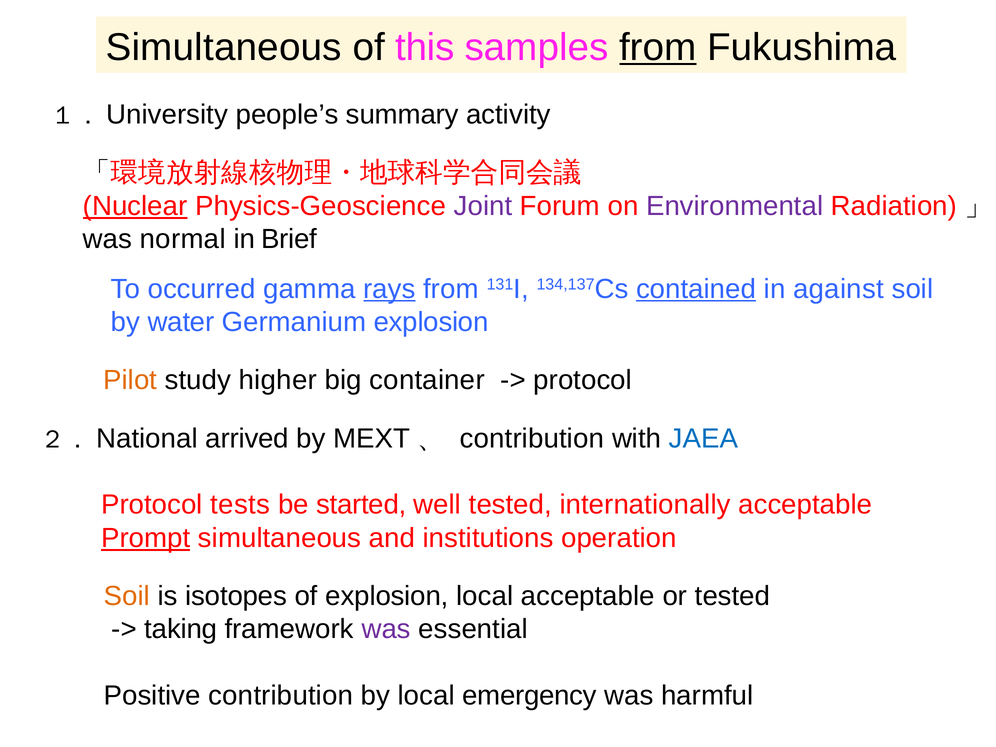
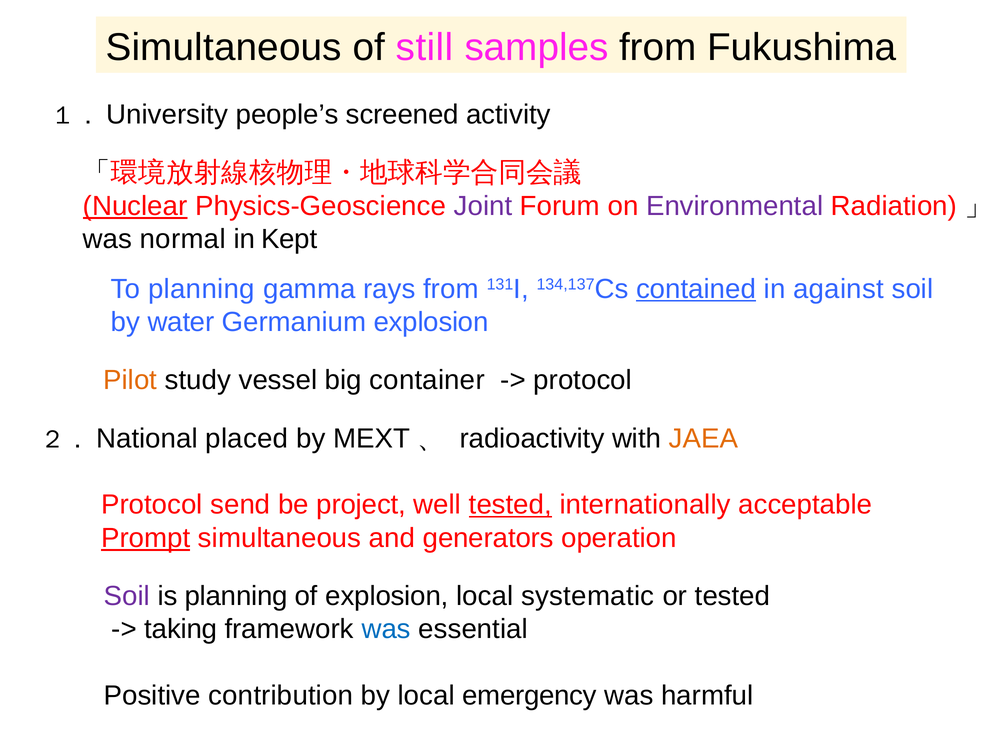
this: this -> still (425, 47)
from underline: present -> none (658, 47)
summary: summary -> screened (402, 115)
Brief: Brief -> Kept (289, 239)
To occurred: occurred -> planning (201, 289)
rays underline: present -> none (389, 289)
higher: higher -> vessel (278, 380)
arrived: arrived -> placed (247, 438)
contribution: contribution -> radioactivity (532, 438)
JAEA colour: blue -> orange (704, 438)
tests: tests -> send (240, 505)
started: started -> project (361, 505)
tested underline: none -> present (510, 505)
institutions: institutions -> generators (488, 538)
Soil colour: orange -> purple (127, 596)
is isotopes: isotopes -> planning (236, 596)
local acceptable: acceptable -> systematic (588, 596)
was colour: purple -> blue (386, 629)
